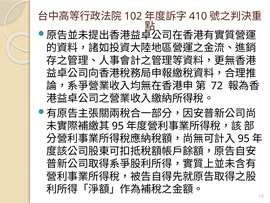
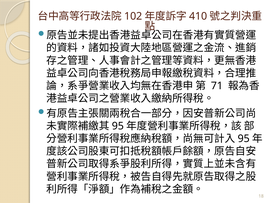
72: 72 -> 71 (217, 86)
